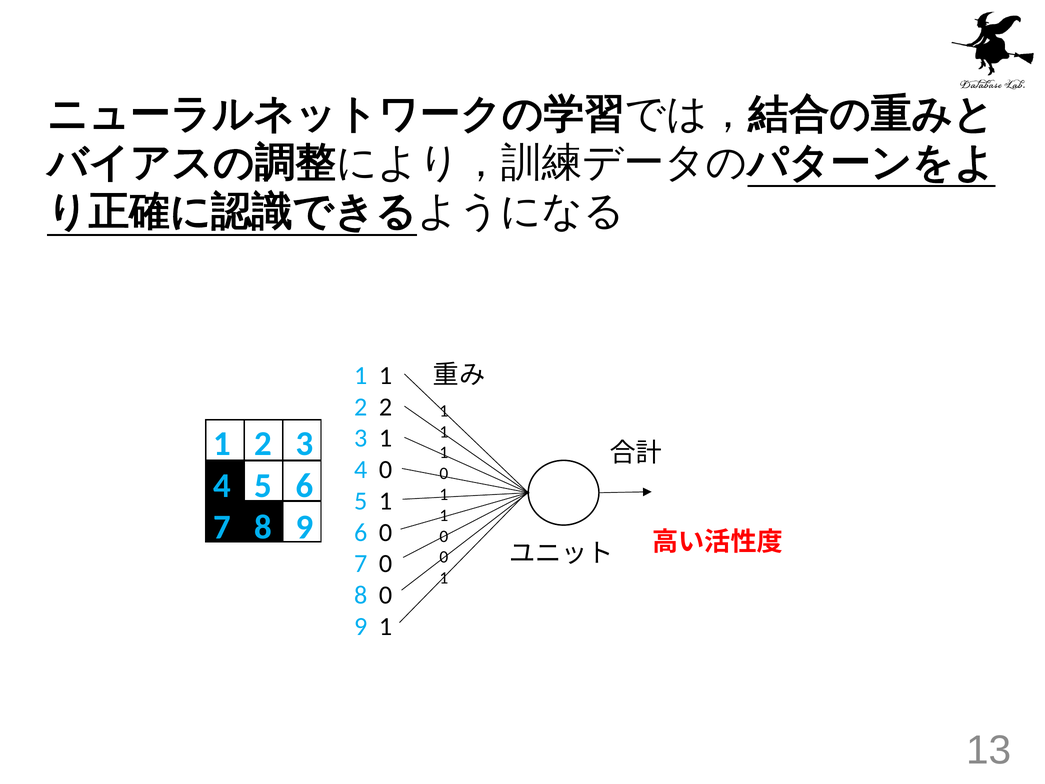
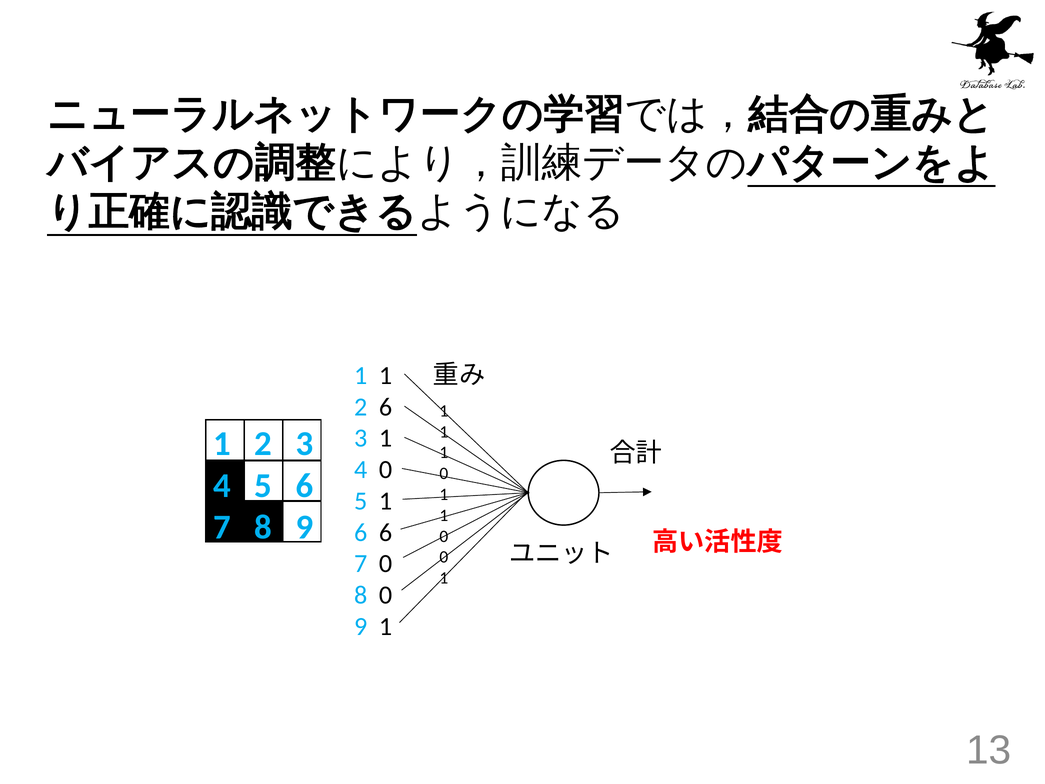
2 2: 2 -> 6 (386, 407)
6 0: 0 -> 6 (386, 532)
